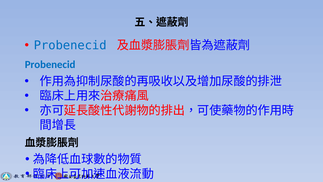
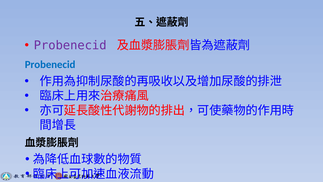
Probenecid colour: blue -> purple (70, 45)
